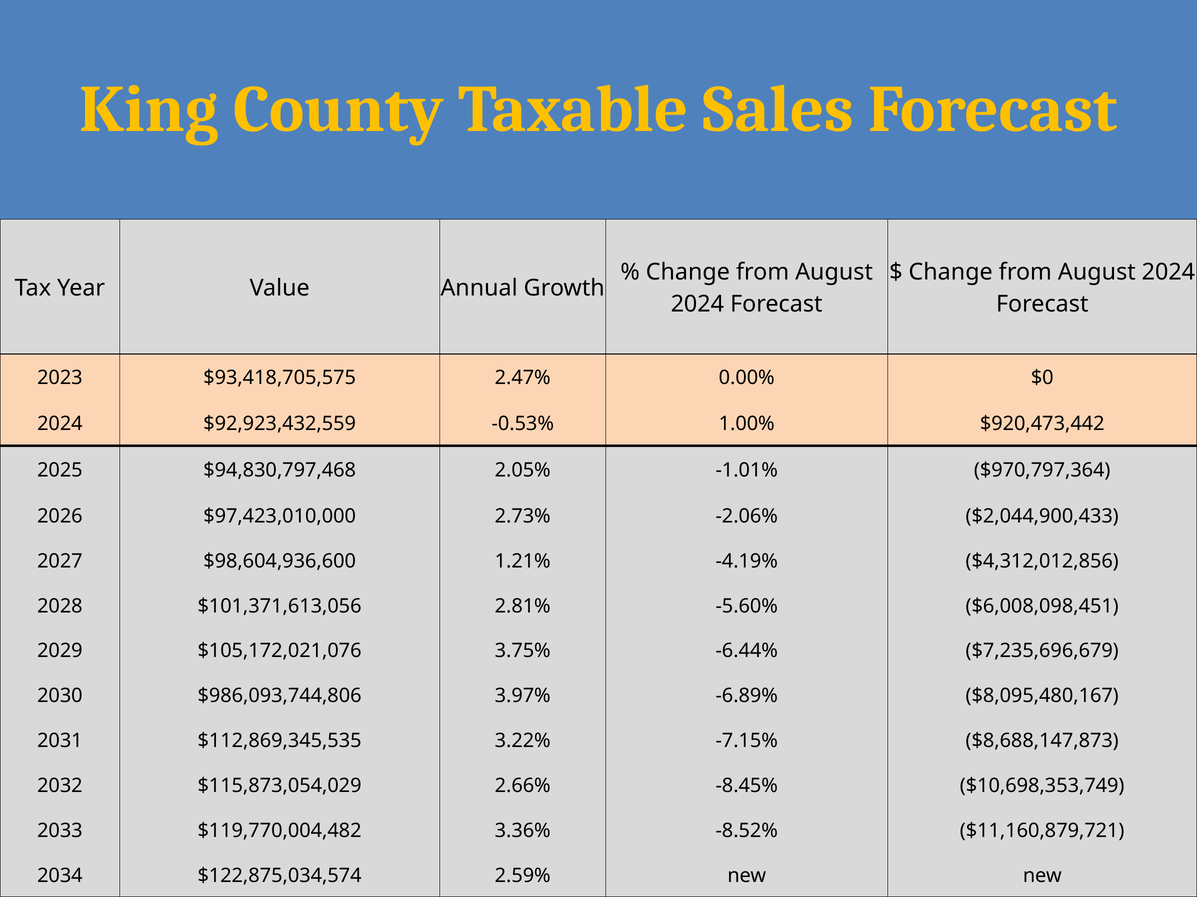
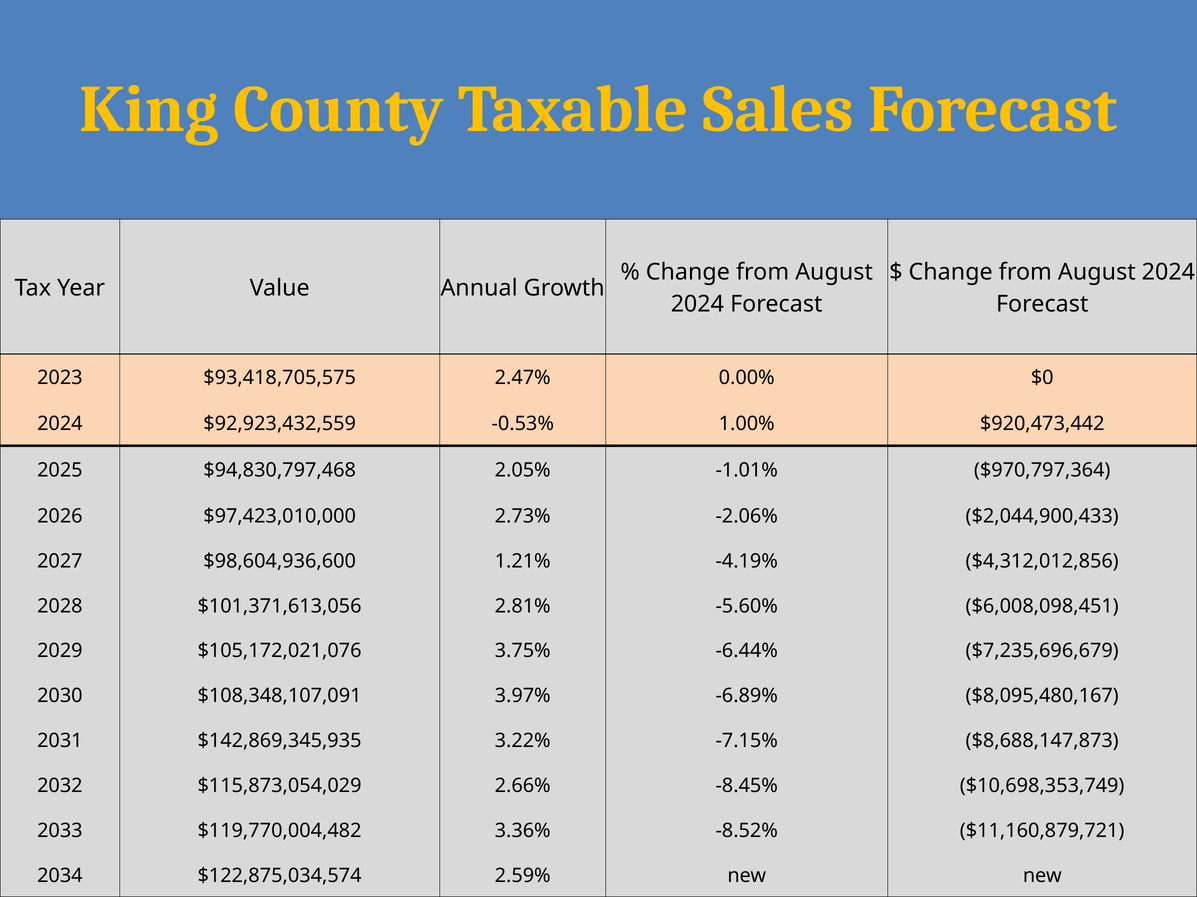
$986,093,744,806: $986,093,744,806 -> $108,348,107,091 (280, 696)
$112,869,345,535: $112,869,345,535 -> $142,869,345,935 (280, 741)
